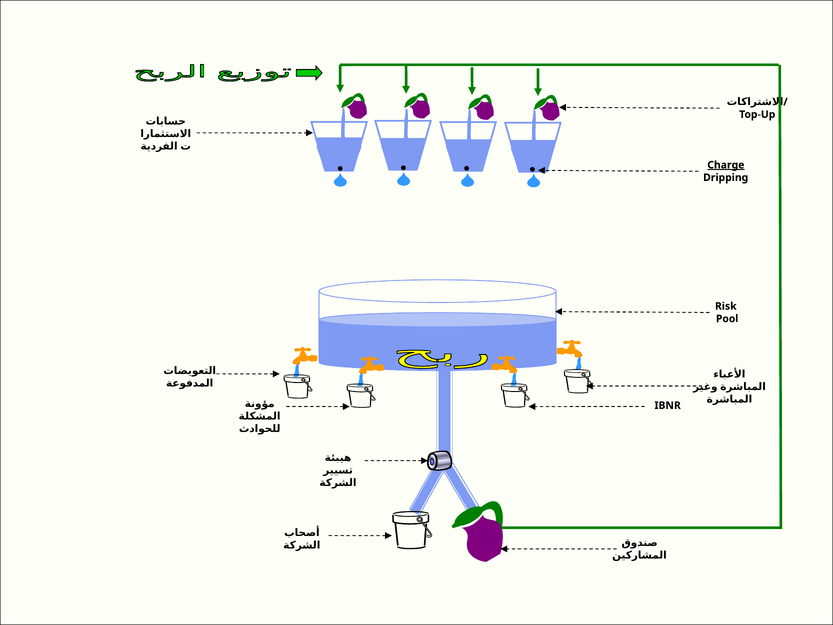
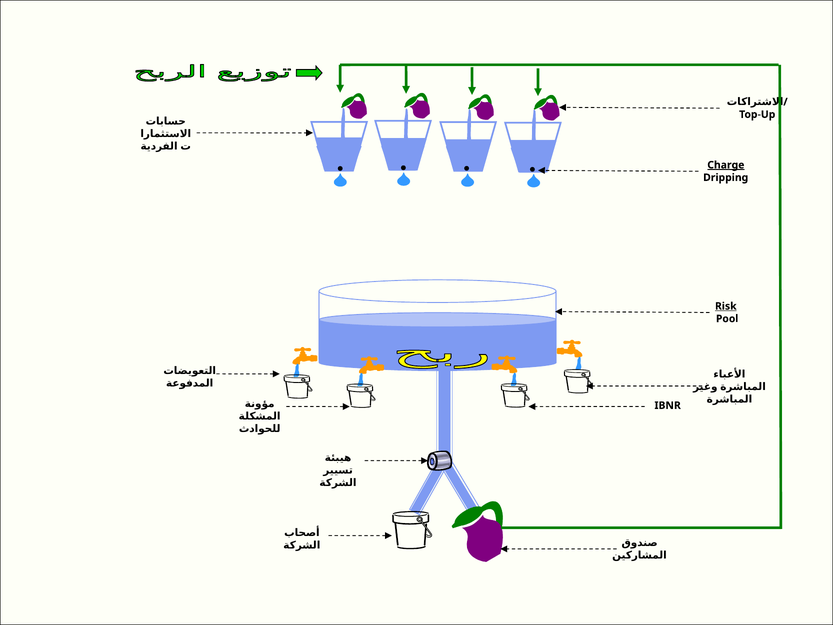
Risk underline: none -> present (726, 306)
